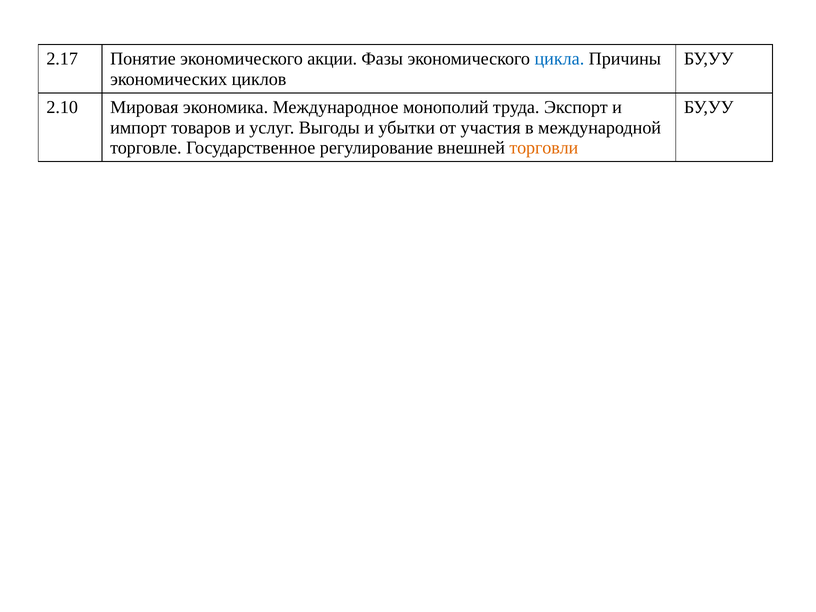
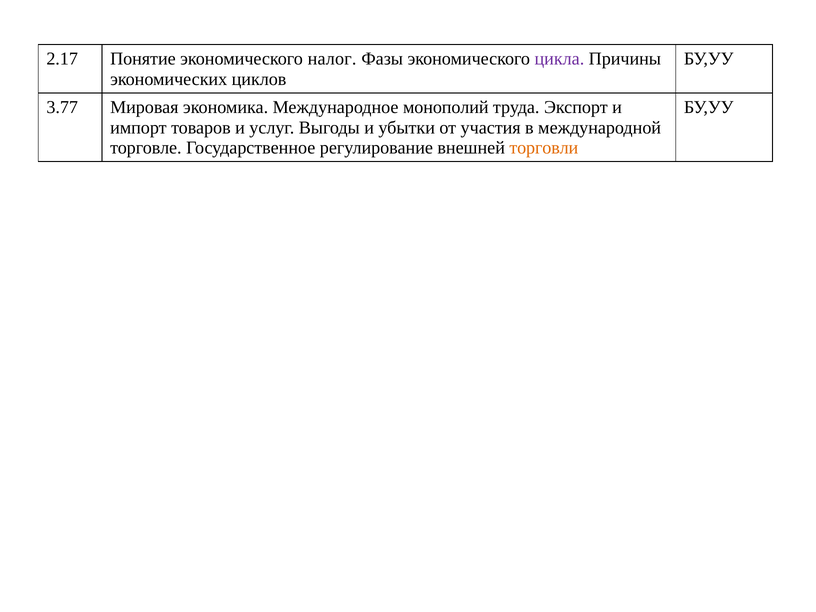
акции: акции -> налог (332, 59)
цикла colour: blue -> purple (559, 59)
2.10: 2.10 -> 3.77 (62, 107)
